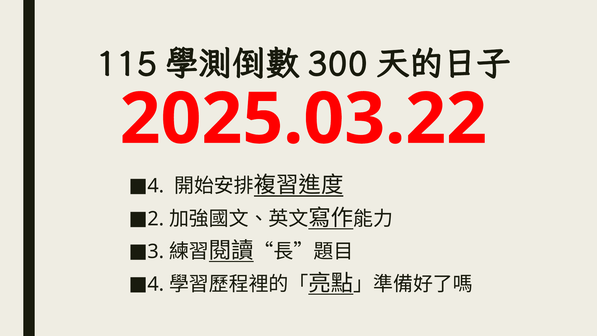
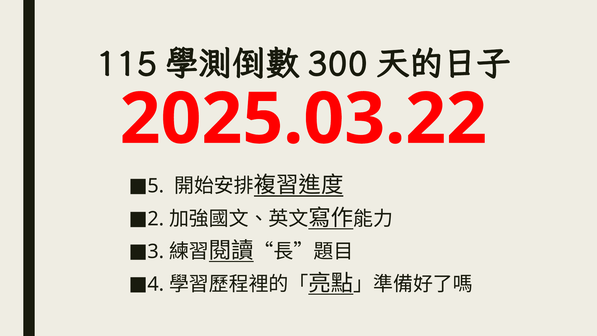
4: 4 -> 5 (156, 186)
